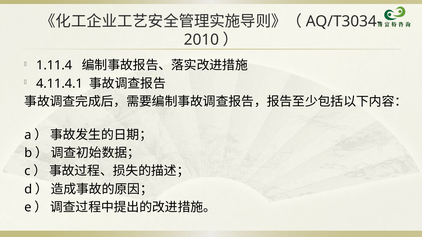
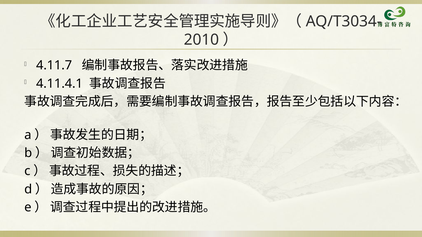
1.11.4: 1.11.4 -> 4.11.7 (54, 66)
